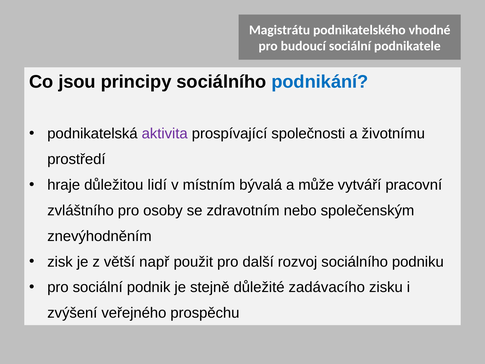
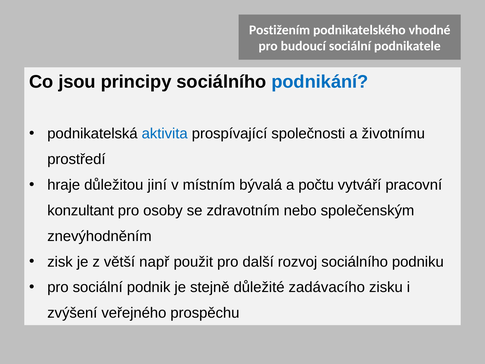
Magistrátu: Magistrátu -> Postižením (280, 30)
aktivita colour: purple -> blue (165, 134)
lidí: lidí -> jiní (157, 185)
může: může -> počtu (316, 185)
zvláštního: zvláštního -> konzultant (81, 210)
